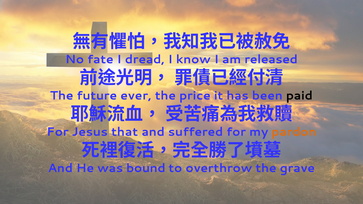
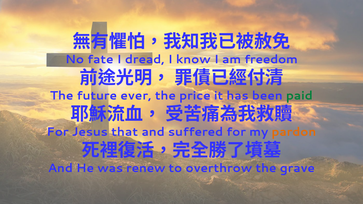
released: released -> freedom (271, 59)
paid colour: black -> green (299, 96)
bound: bound -> renew (146, 168)
